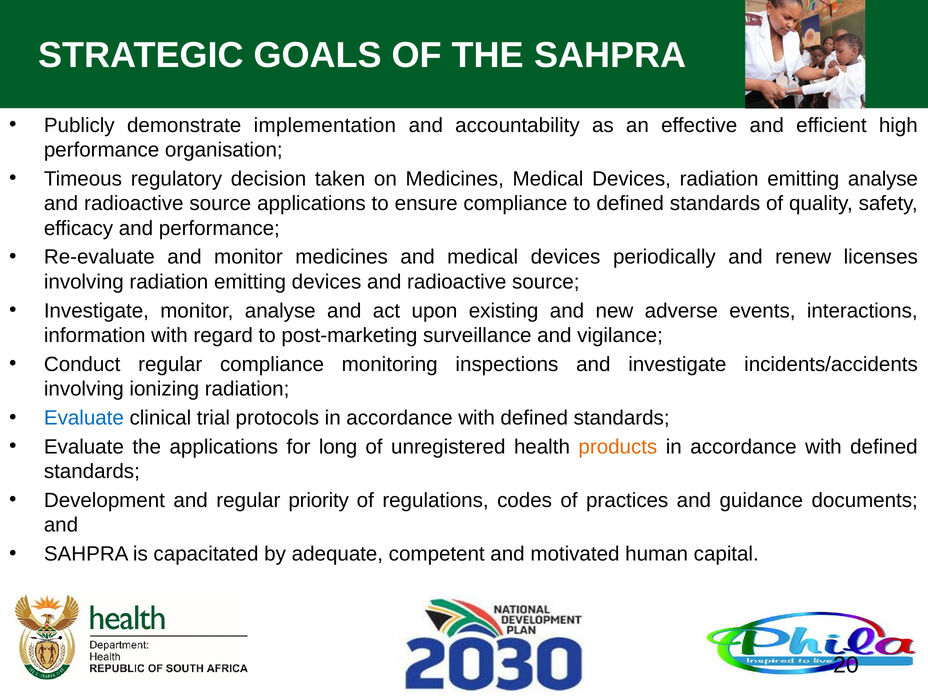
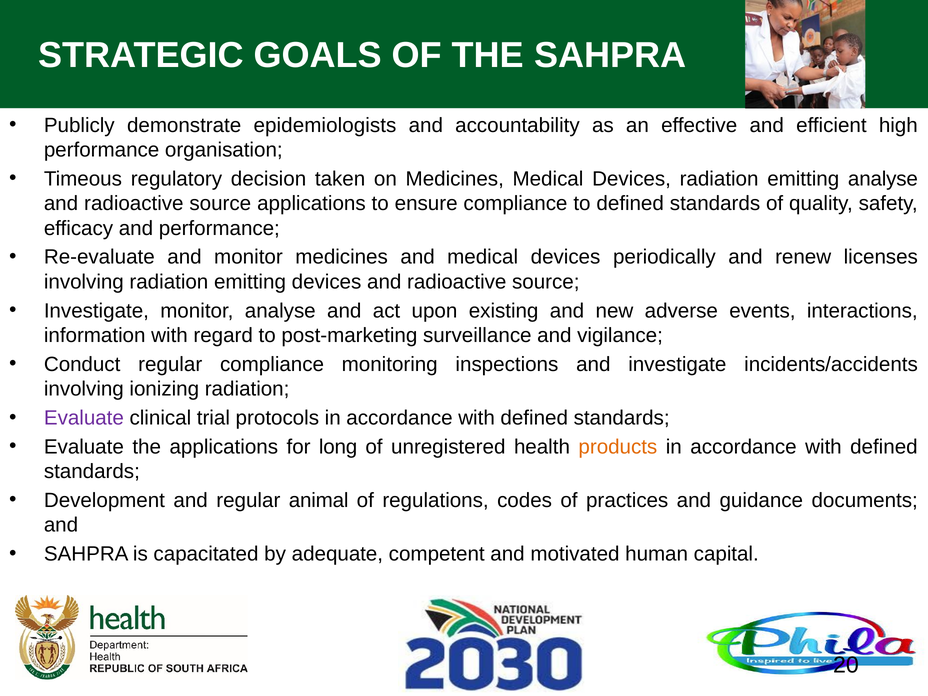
implementation: implementation -> epidemiologists (325, 125)
Evaluate colour: blue -> purple (84, 418)
priority: priority -> animal (319, 500)
